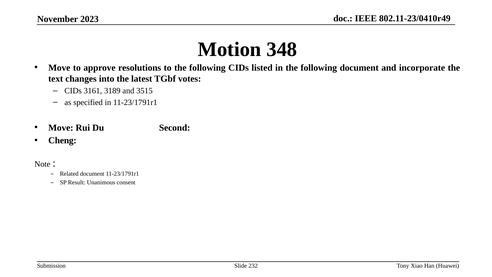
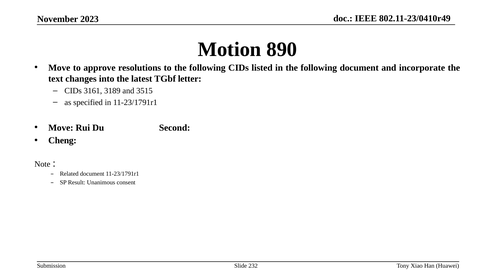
348: 348 -> 890 (282, 49)
votes: votes -> letter (190, 79)
